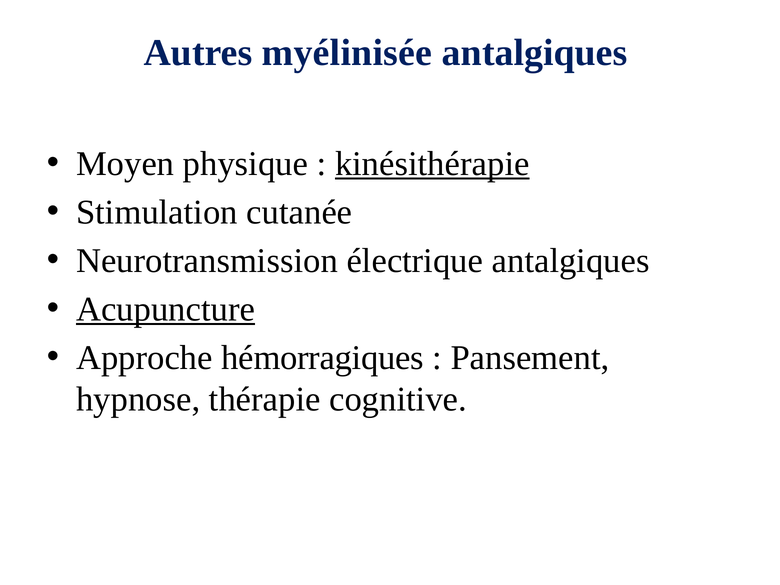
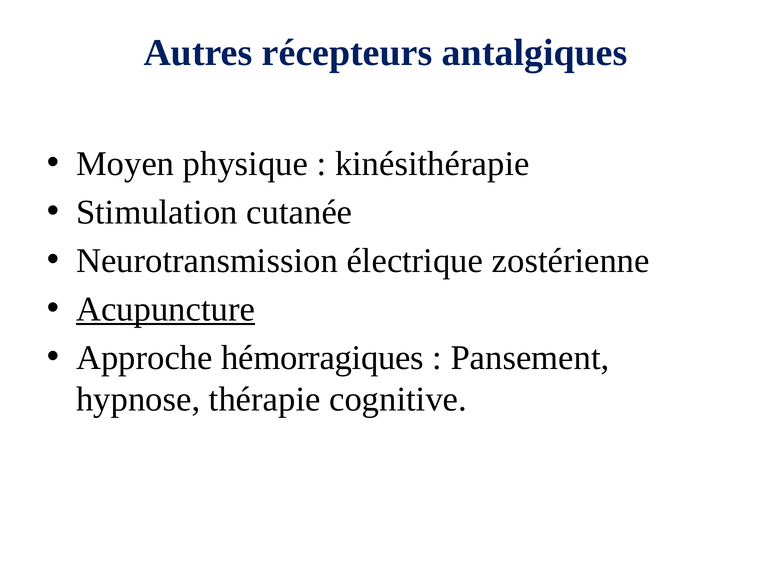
myélinisée: myélinisée -> récepteurs (347, 53)
kinésithérapie underline: present -> none (432, 164)
électrique antalgiques: antalgiques -> zostérienne (571, 261)
